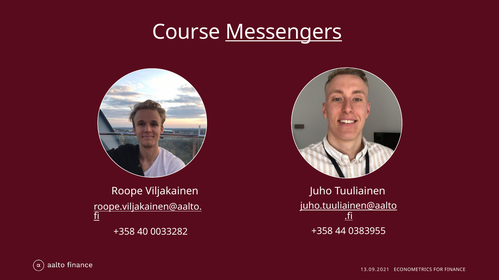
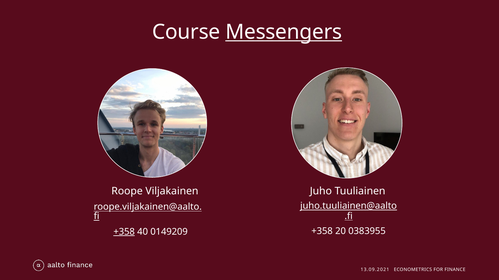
44: 44 -> 20 (341, 232)
+358 underline: none -> present (124, 232)
0033282: 0033282 -> 0149209 (169, 232)
